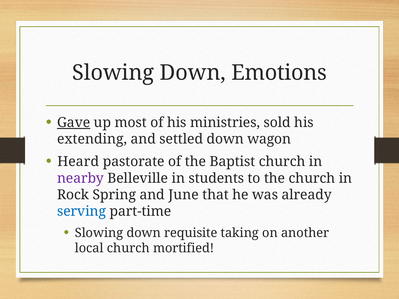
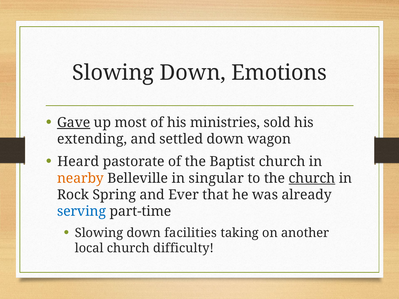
nearby colour: purple -> orange (80, 178)
students: students -> singular (216, 178)
church underline: none -> present (312, 178)
June: June -> Ever (184, 195)
requisite: requisite -> facilities (191, 233)
mortified: mortified -> difficulty (184, 248)
